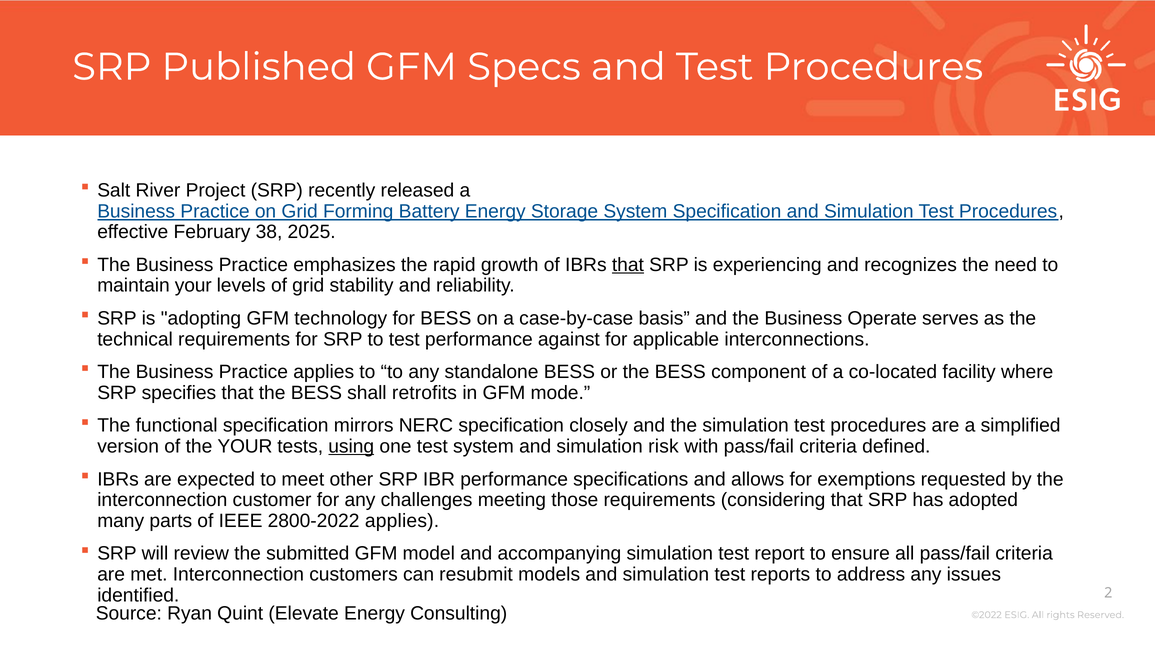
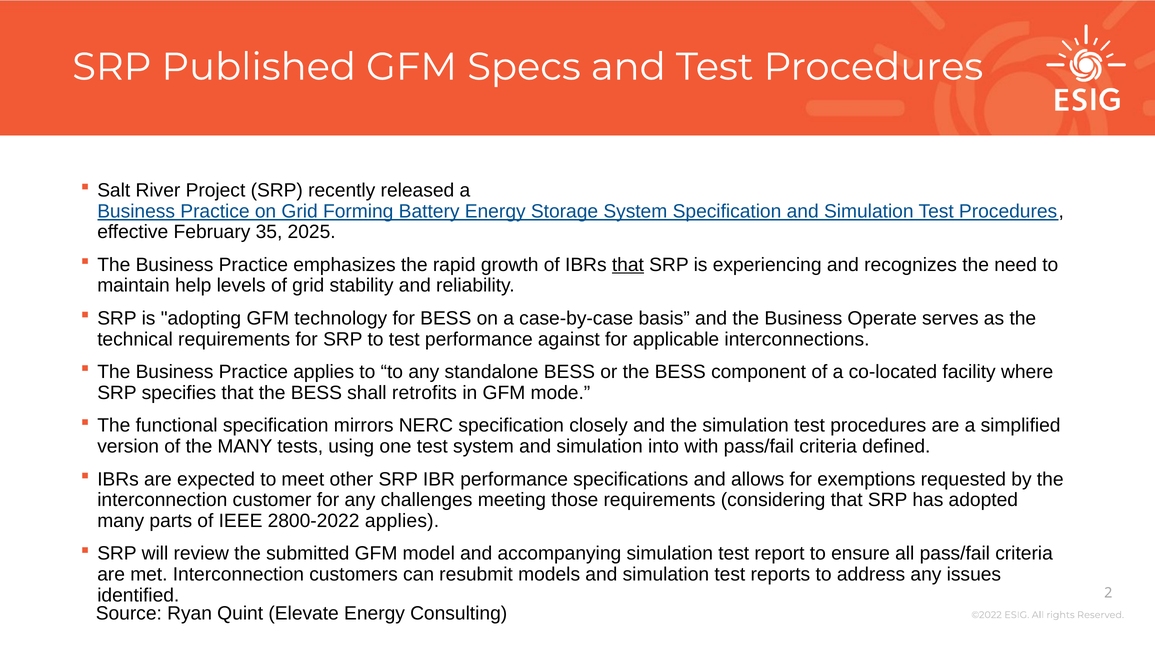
38: 38 -> 35 (269, 232)
maintain your: your -> help (193, 285)
the YOUR: YOUR -> MANY (245, 446)
using underline: present -> none (351, 446)
risk: risk -> into (664, 446)
